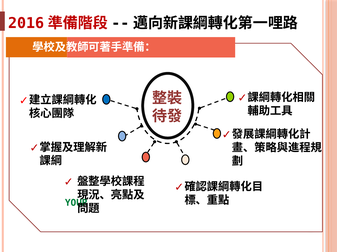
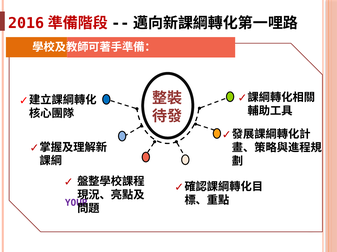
YOUR colour: green -> purple (76, 203)
